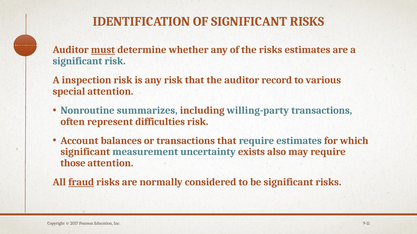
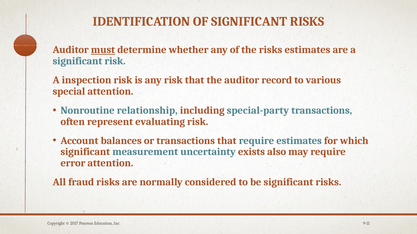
summarizes: summarizes -> relationship (147, 111)
willing-party: willing-party -> special-party (258, 111)
difficulties: difficulties -> evaluating (160, 122)
those: those -> error (73, 163)
fraud underline: present -> none (81, 183)
